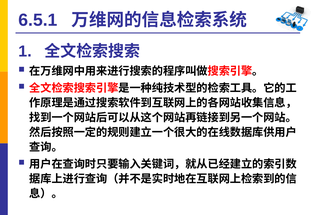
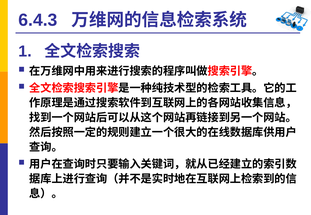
6.5.1: 6.5.1 -> 6.4.3 (38, 20)
